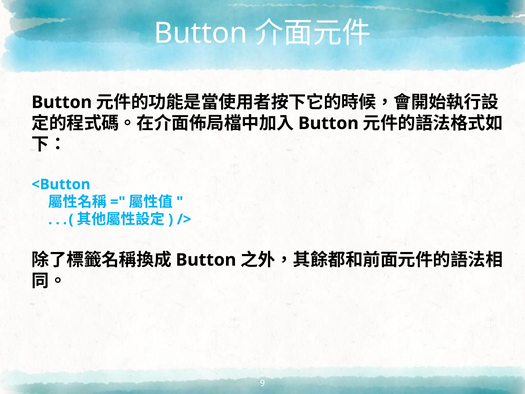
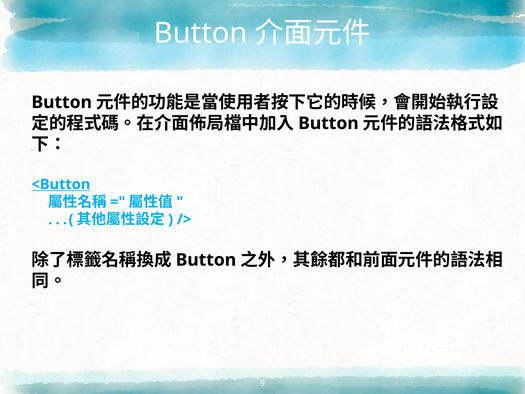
<Button underline: none -> present (61, 184)
